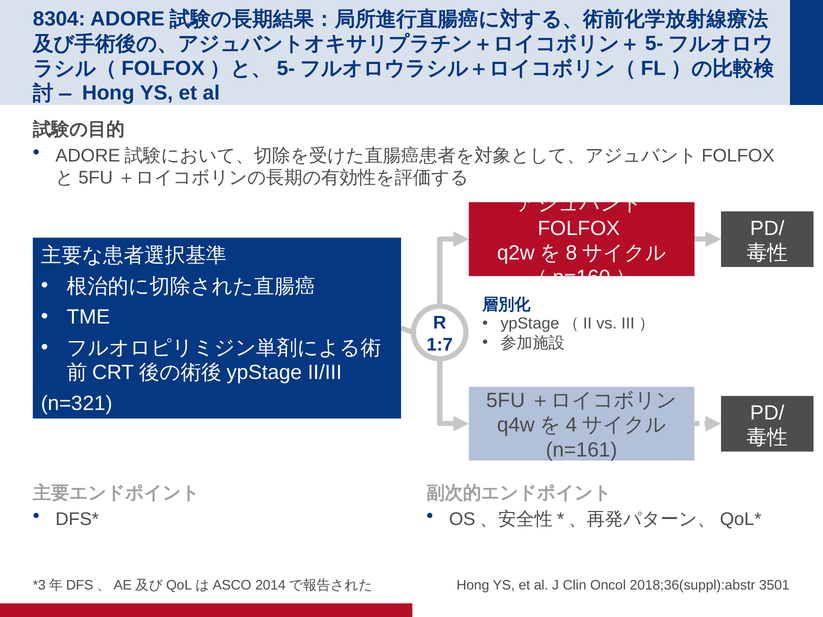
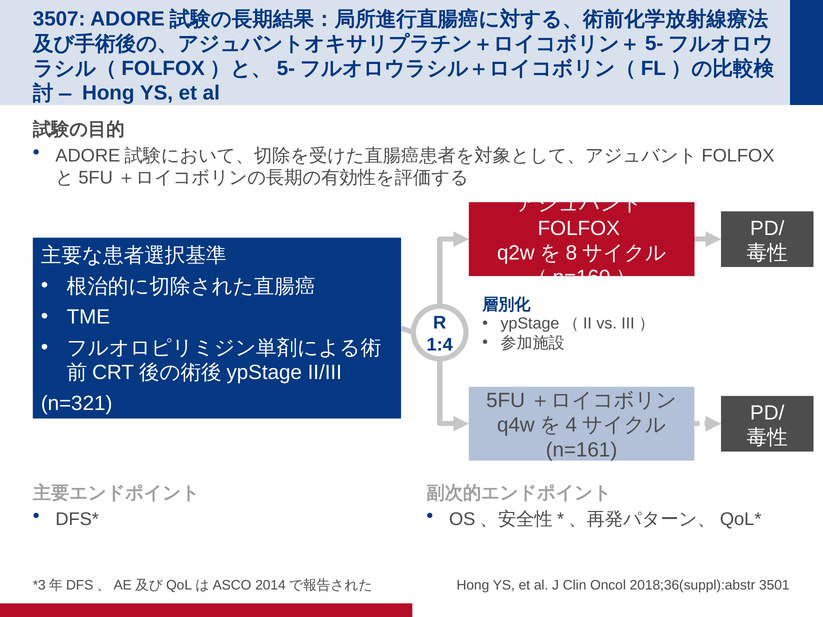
8304: 8304 -> 3507 (59, 19)
1:7: 1:7 -> 1:4 (440, 345)
